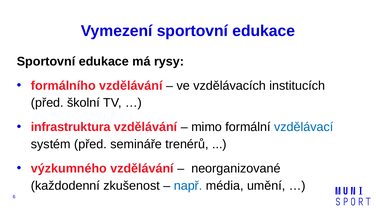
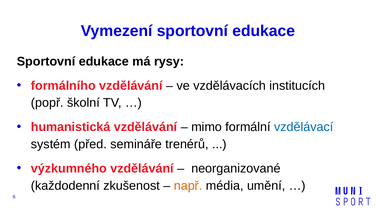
před: před -> popř (47, 103)
infrastruktura: infrastruktura -> humanistická (71, 127)
např colour: blue -> orange (188, 185)
